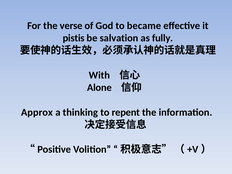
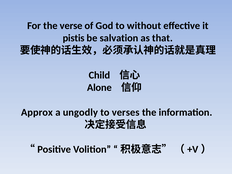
became: became -> without (144, 26)
fully: fully -> that (162, 38)
With: With -> Child (99, 75)
thinking: thinking -> ungodly (80, 112)
repent: repent -> verses (126, 112)
